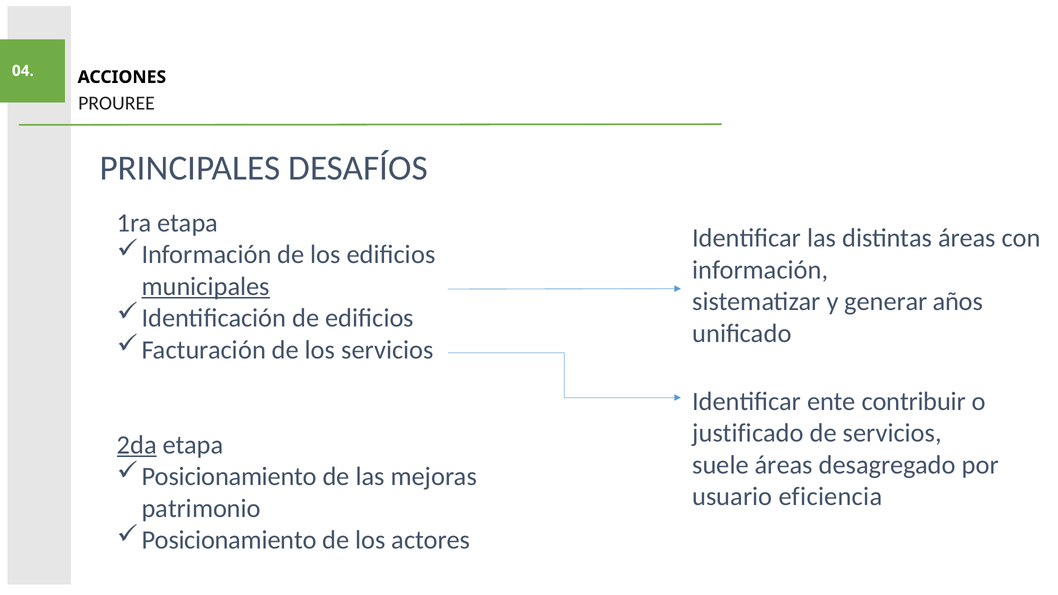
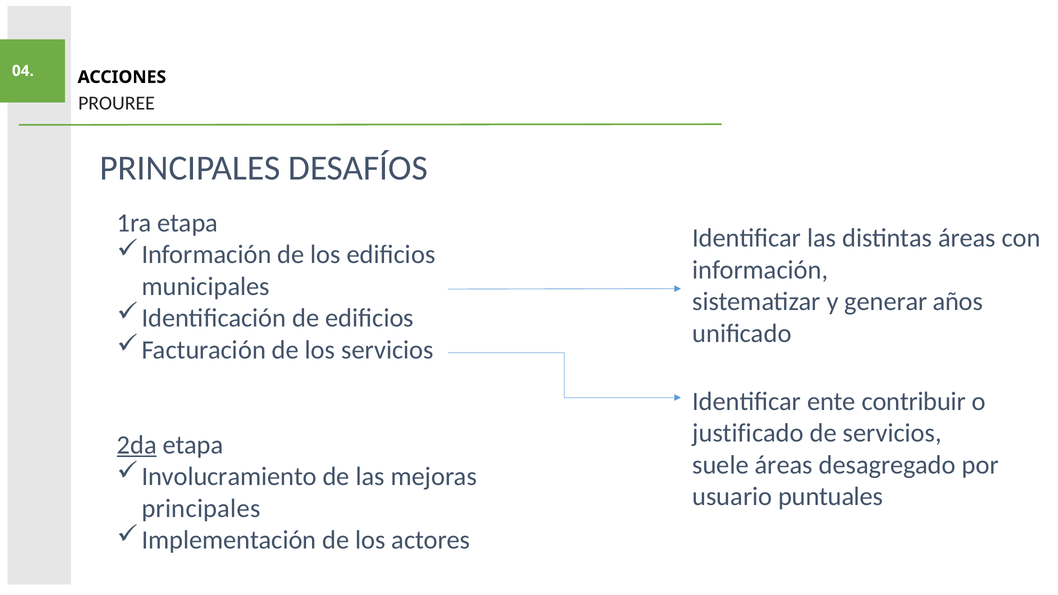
municipales underline: present -> none (206, 286)
Posicionamiento: Posicionamiento -> Involucramiento (229, 477)
eficiencia: eficiencia -> puntuales (831, 497)
patrimonio: patrimonio -> principales (201, 509)
Posicionamiento: Posicionamiento -> Implementación (229, 540)
